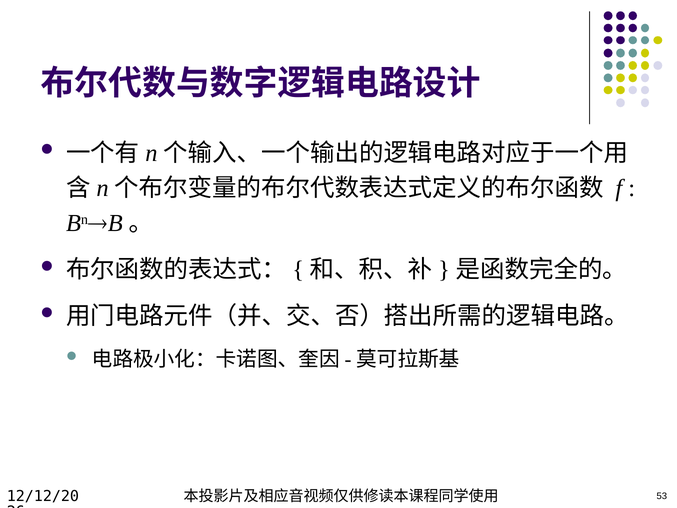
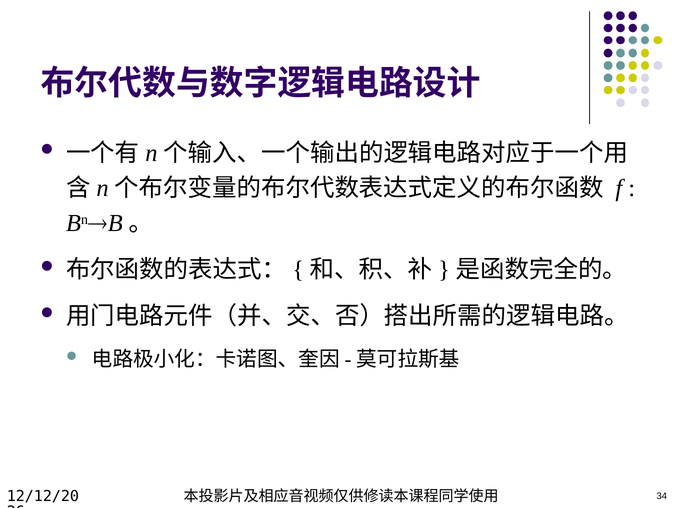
53: 53 -> 34 (662, 496)
